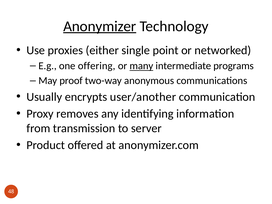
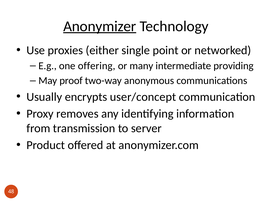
many underline: present -> none (141, 66)
programs: programs -> providing (233, 66)
user/another: user/another -> user/concept (143, 97)
